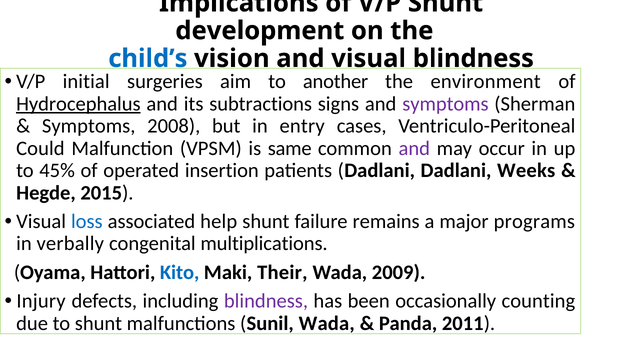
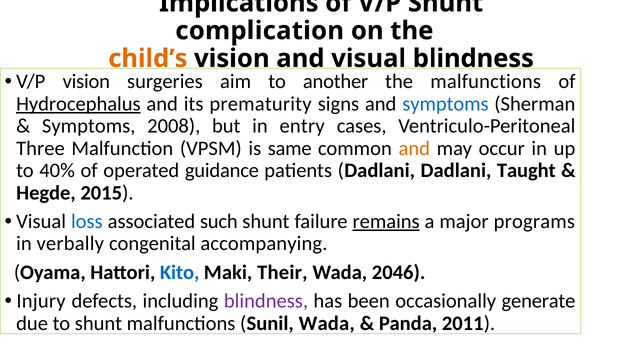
development: development -> complication (260, 31)
child’s colour: blue -> orange (148, 59)
V/P initial: initial -> vision (86, 82)
the environment: environment -> malfunctions (486, 82)
subtractions: subtractions -> prematurity (261, 104)
symptoms colour: purple -> blue (445, 104)
Could: Could -> Three (40, 148)
and colour: purple -> orange (414, 148)
45%: 45% -> 40% (57, 171)
insertion: insertion -> guidance (222, 171)
Weeks: Weeks -> Taught (526, 171)
help: help -> such (219, 222)
remains underline: none -> present (386, 222)
multiplications: multiplications -> accompanying (264, 244)
2009: 2009 -> 2046 (399, 272)
counting: counting -> generate (539, 301)
